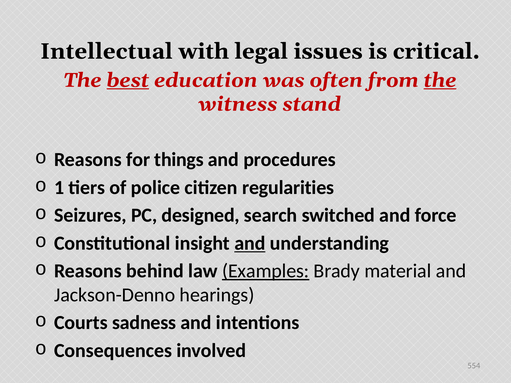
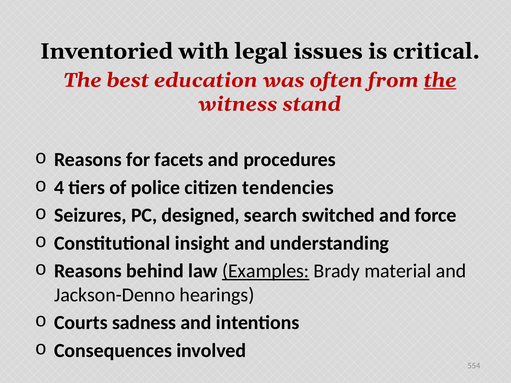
Intellectual: Intellectual -> Inventoried (107, 51)
best underline: present -> none (128, 80)
things: things -> facets (179, 160)
1: 1 -> 4 (59, 188)
regularities: regularities -> tendencies (288, 188)
and underline: present -> none (250, 243)
